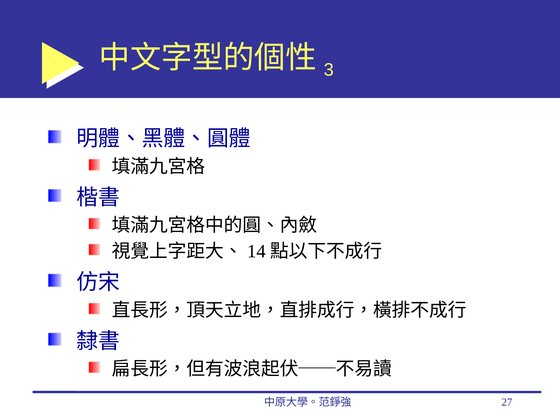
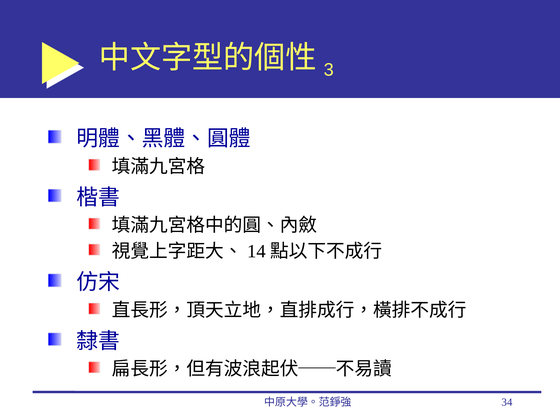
27: 27 -> 34 (507, 402)
